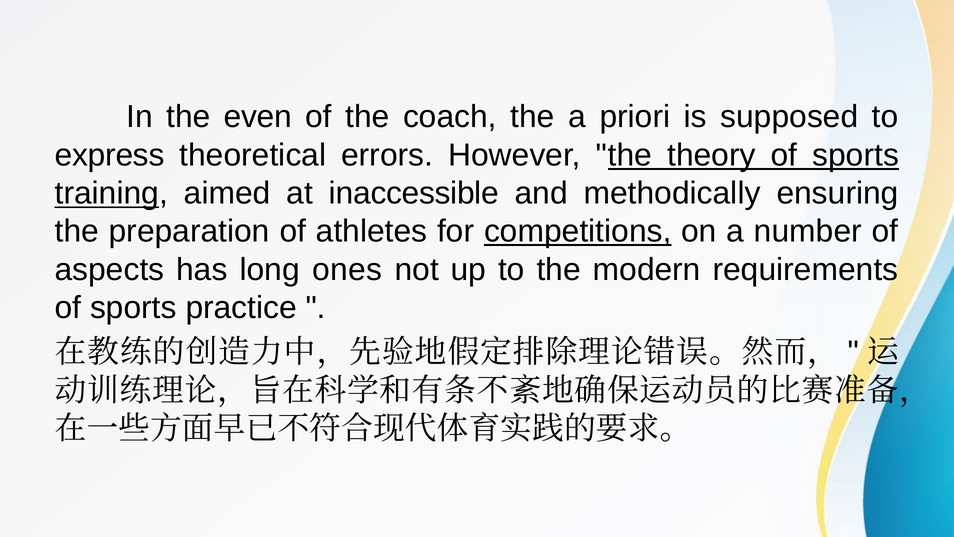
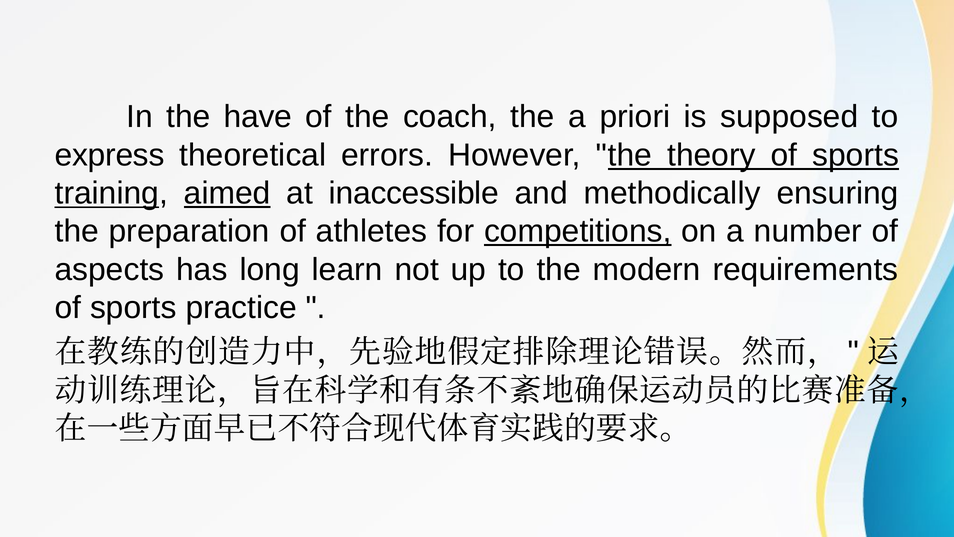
even: even -> have (258, 117)
aimed underline: none -> present (227, 193)
ones: ones -> learn (347, 269)
